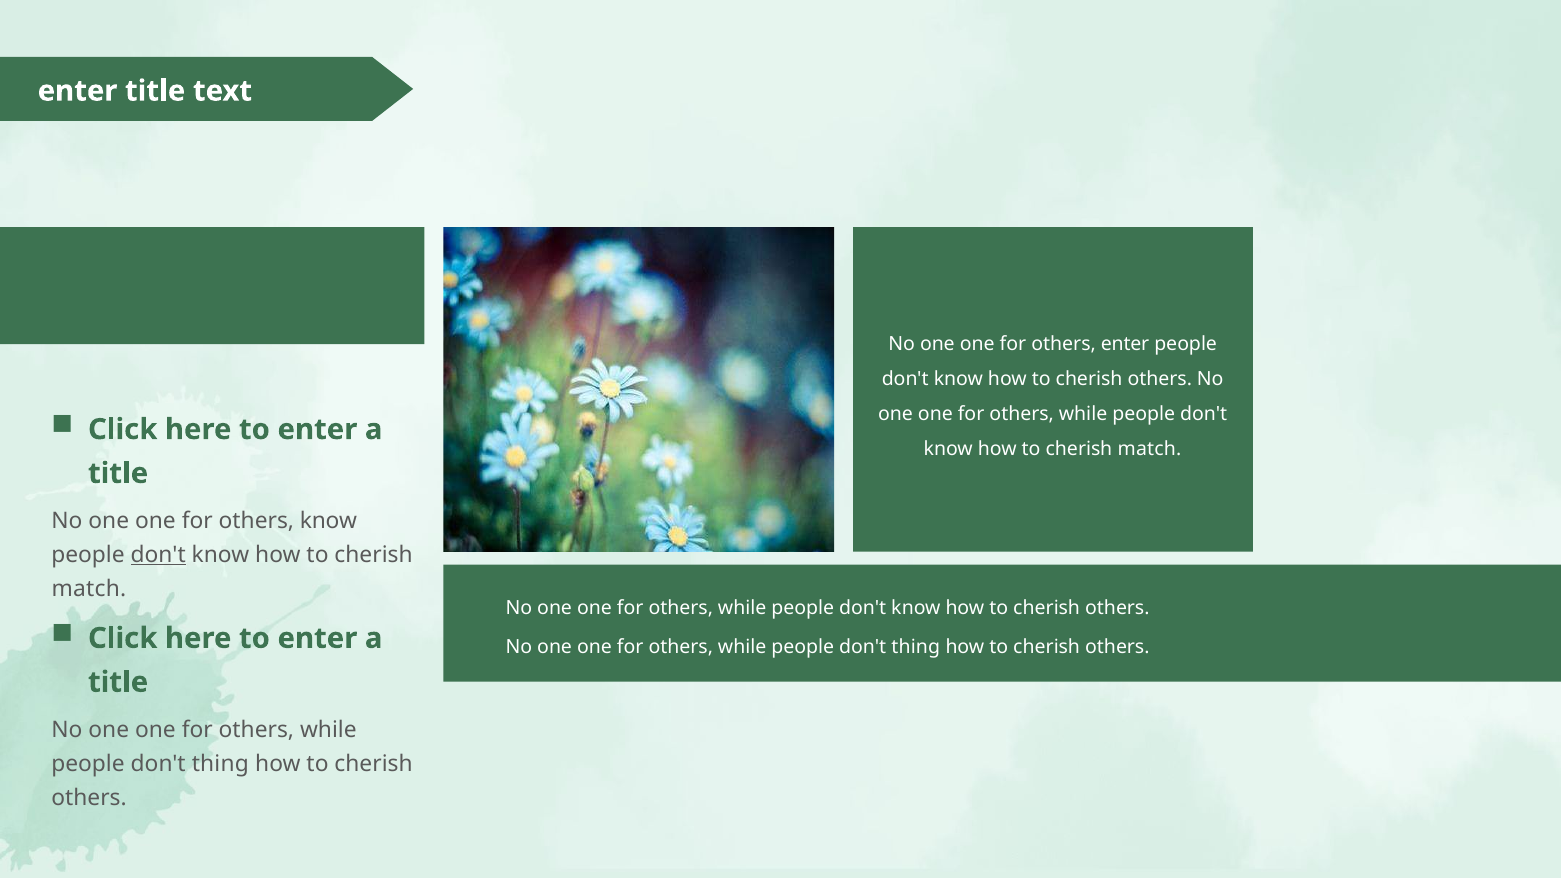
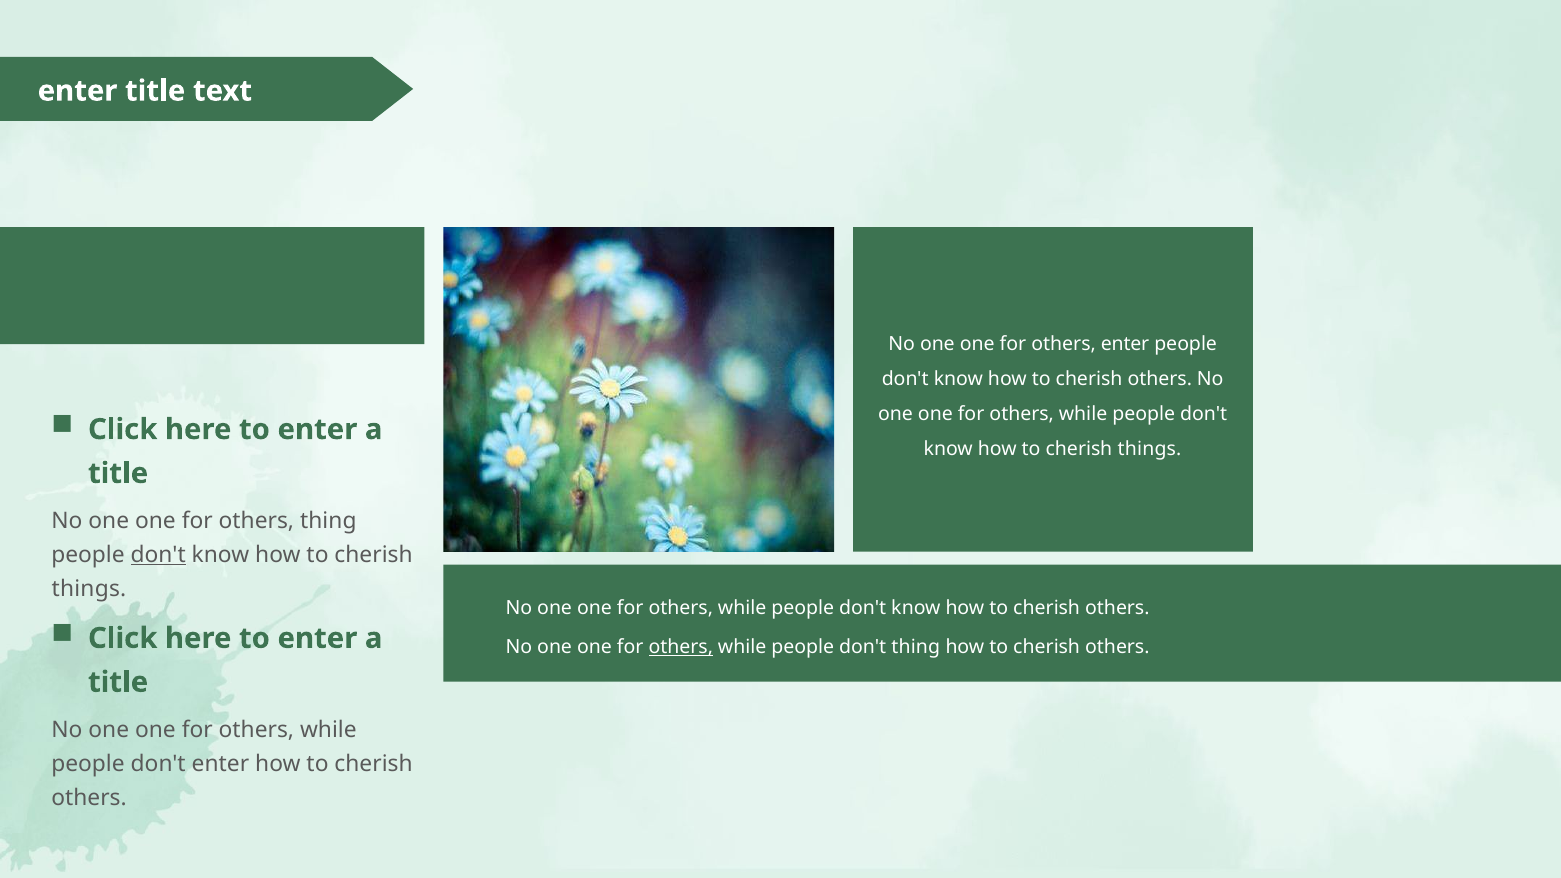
match: match -> things (1150, 449)
others know: know -> thing (328, 521)
match: match -> things (89, 589)
others underline: none -> present (681, 647)
thing: thing -> enter (220, 764)
